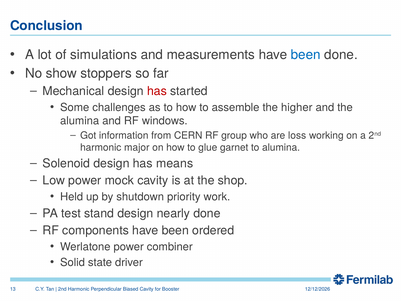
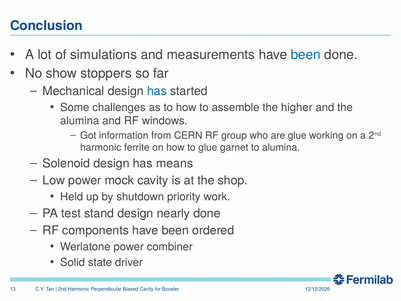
has colour: red -> blue (157, 91)
are loss: loss -> glue (297, 135)
major: major -> ferrite (137, 147)
